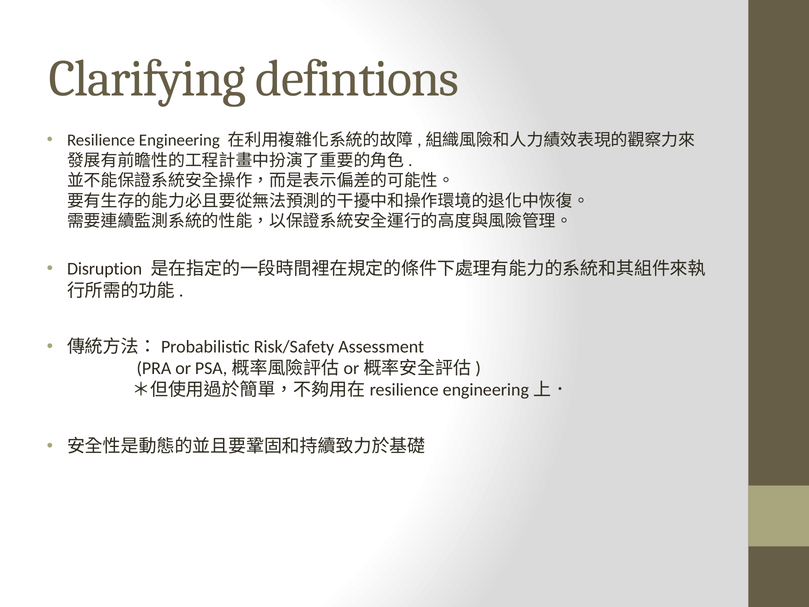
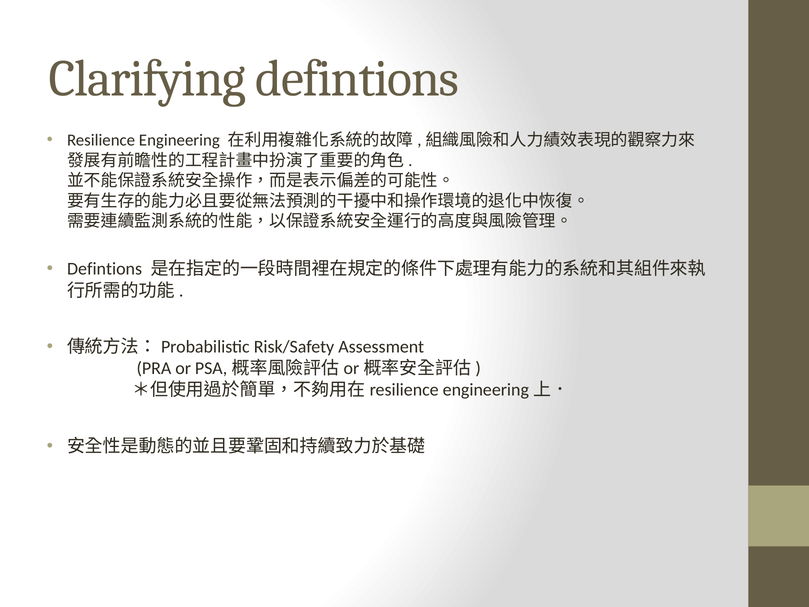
Disruption: Disruption -> Defintions (105, 269)
